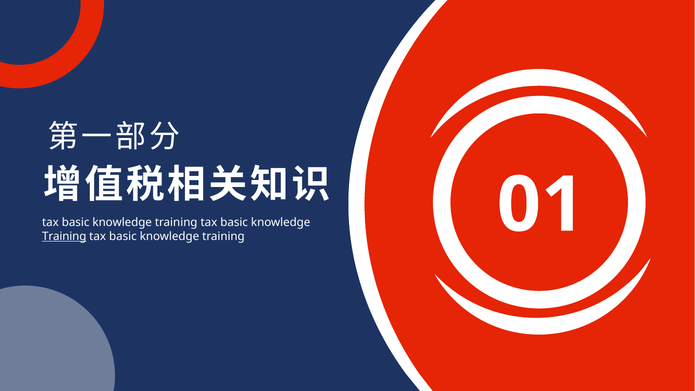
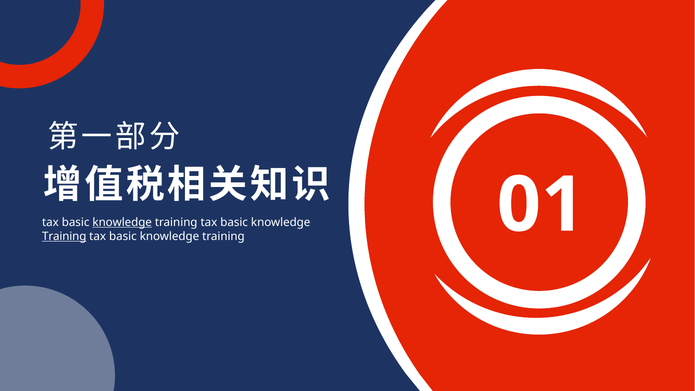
knowledge underline: none -> present (122, 222)
